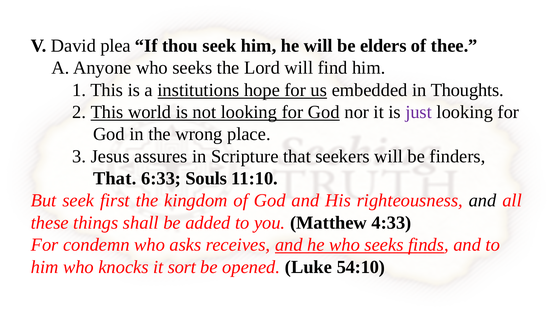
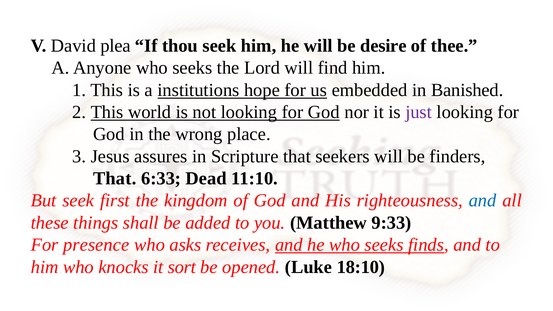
elders: elders -> desire (383, 46)
Thoughts: Thoughts -> Banished (467, 90)
Souls: Souls -> Dead (206, 178)
and colour: black -> blue (483, 201)
4:33: 4:33 -> 9:33 (391, 223)
condemn: condemn -> presence (96, 245)
54:10: 54:10 -> 18:10 (361, 267)
